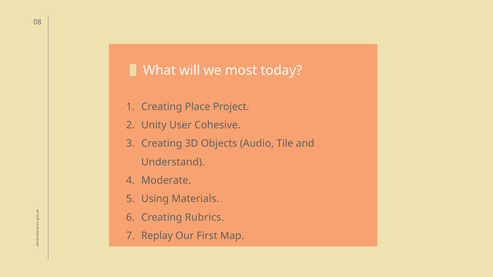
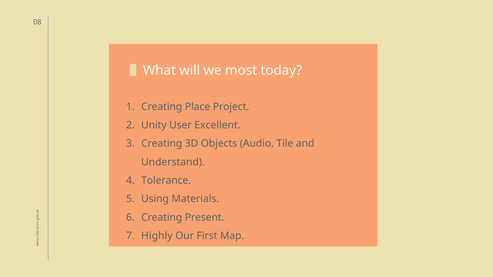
Cohesive: Cohesive -> Excellent (217, 125)
Moderate: Moderate -> Tolerance (166, 181)
Rubrics: Rubrics -> Present (205, 218)
Replay: Replay -> Highly (157, 236)
